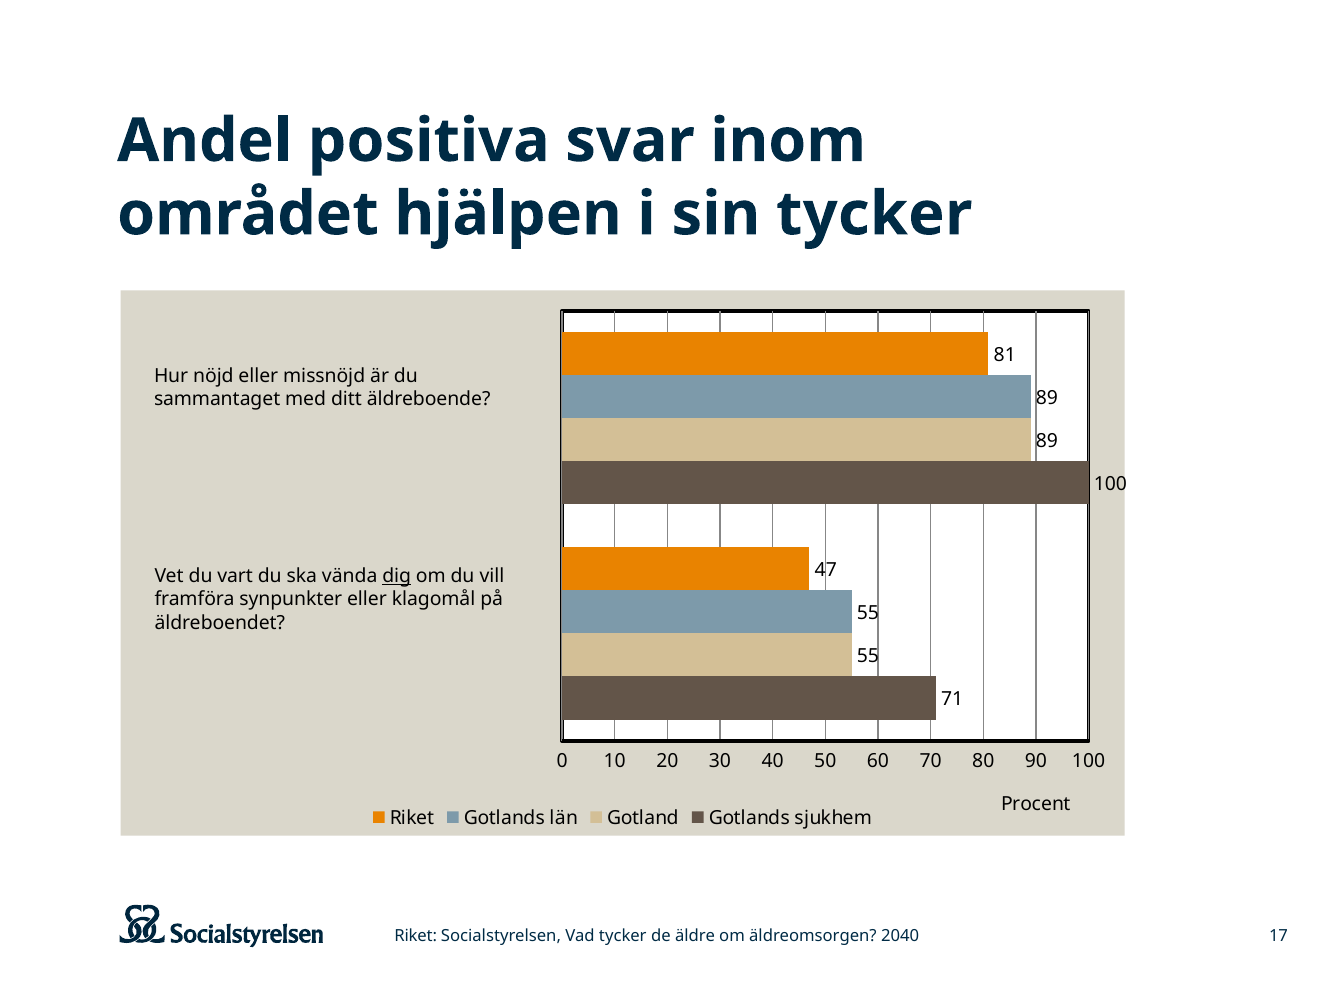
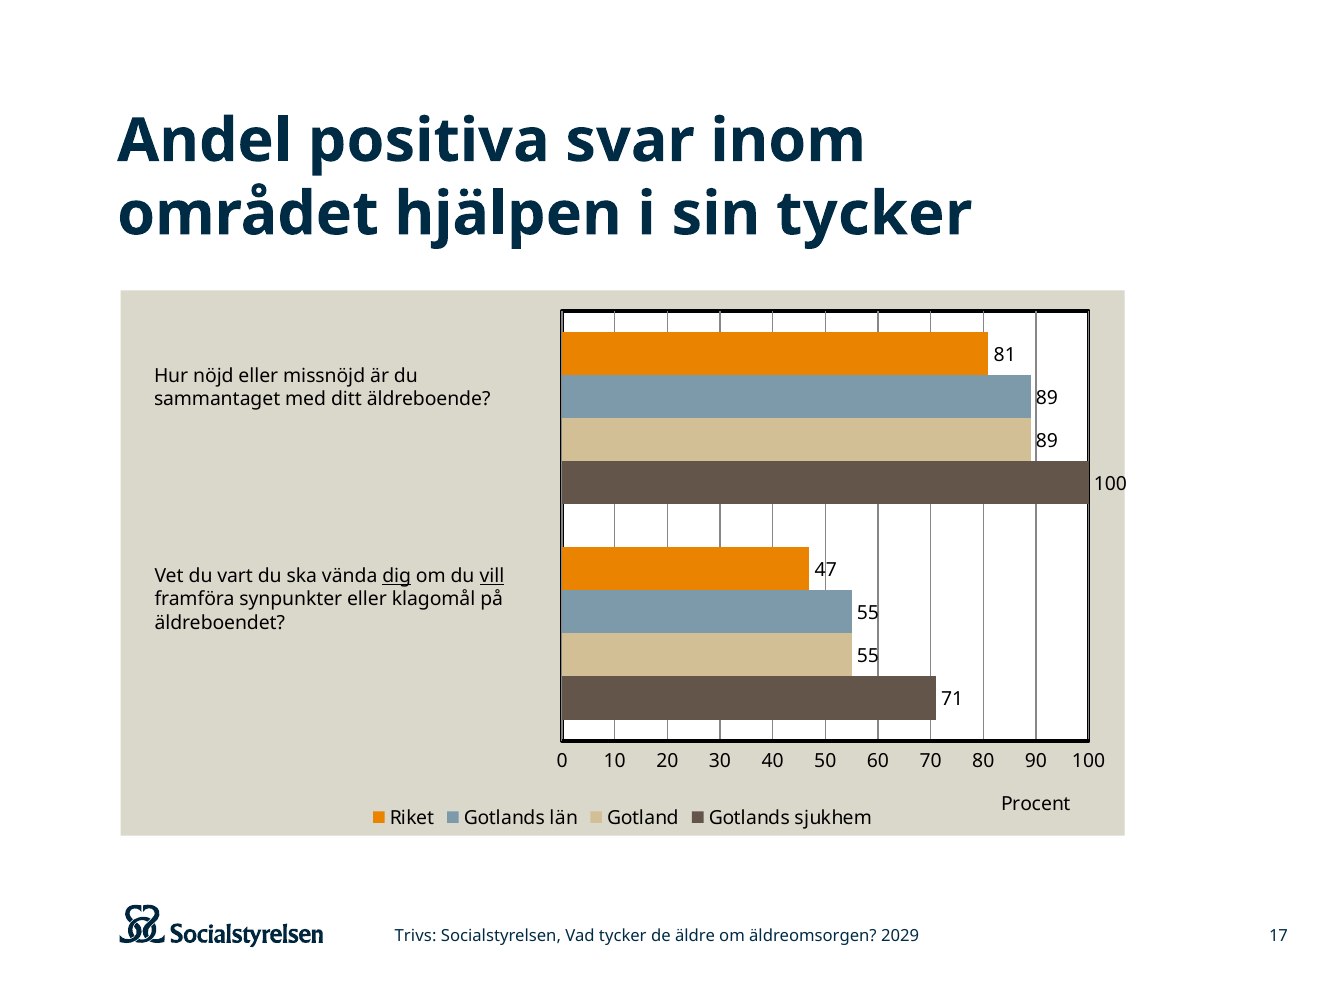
vill underline: none -> present (492, 576)
Riket: Riket -> Trivs (416, 936)
2040: 2040 -> 2029 (900, 936)
